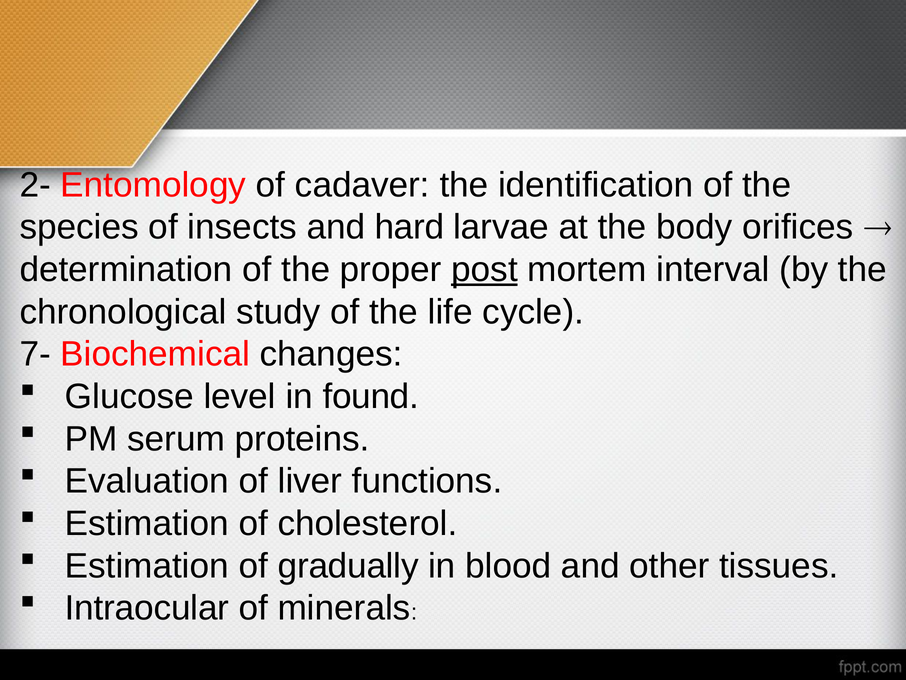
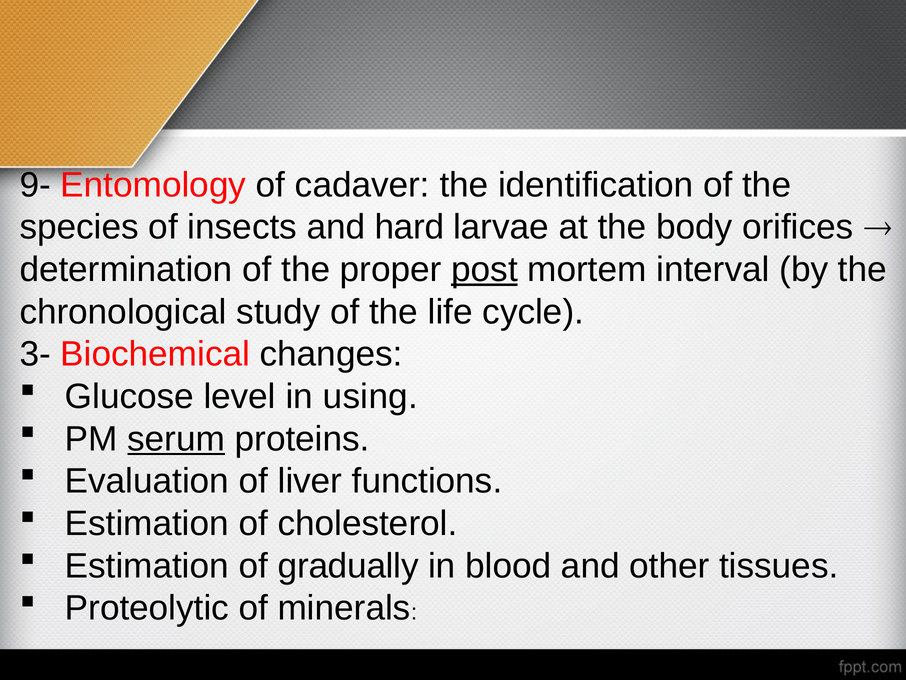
2-: 2- -> 9- (35, 185)
7-: 7- -> 3- (35, 354)
found: found -> using (370, 396)
serum underline: none -> present (176, 439)
Intraocular: Intraocular -> Proteolytic (147, 608)
